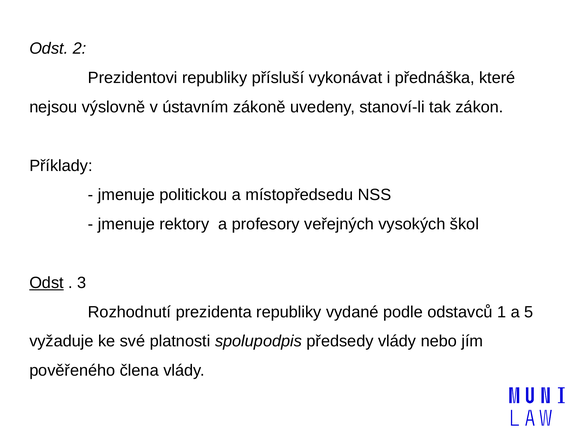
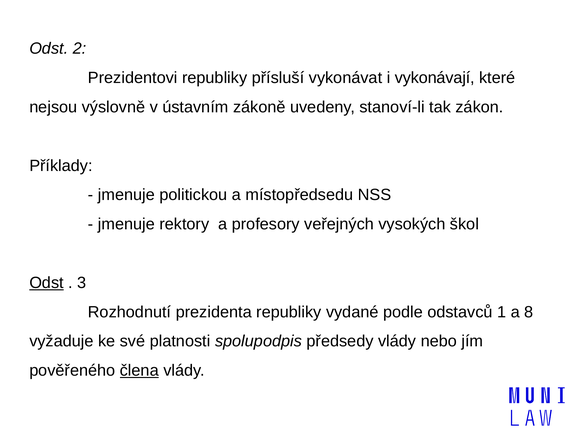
přednáška: přednáška -> vykonávají (435, 78)
5: 5 -> 8 (529, 312)
člena underline: none -> present (139, 371)
